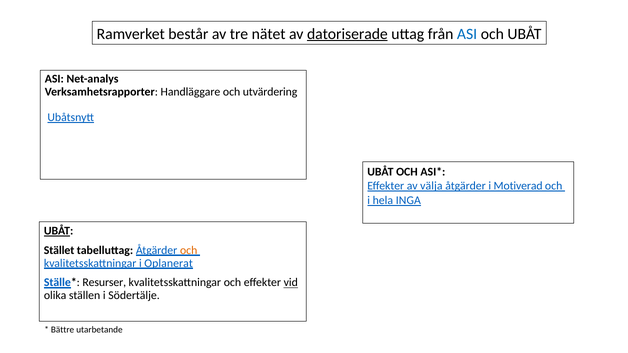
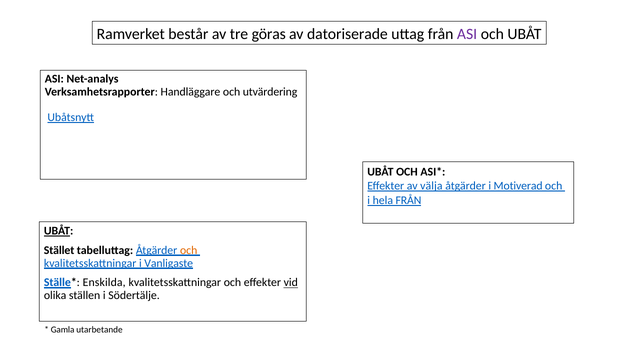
nätet: nätet -> göras (269, 34)
datoriserade underline: present -> none (347, 34)
ASI colour: blue -> purple (467, 34)
hela INGA: INGA -> FRÅN (408, 201)
Oplanerat: Oplanerat -> Vanligaste (169, 263)
Resurser: Resurser -> Enskilda (104, 283)
Bättre: Bättre -> Gamla (63, 330)
